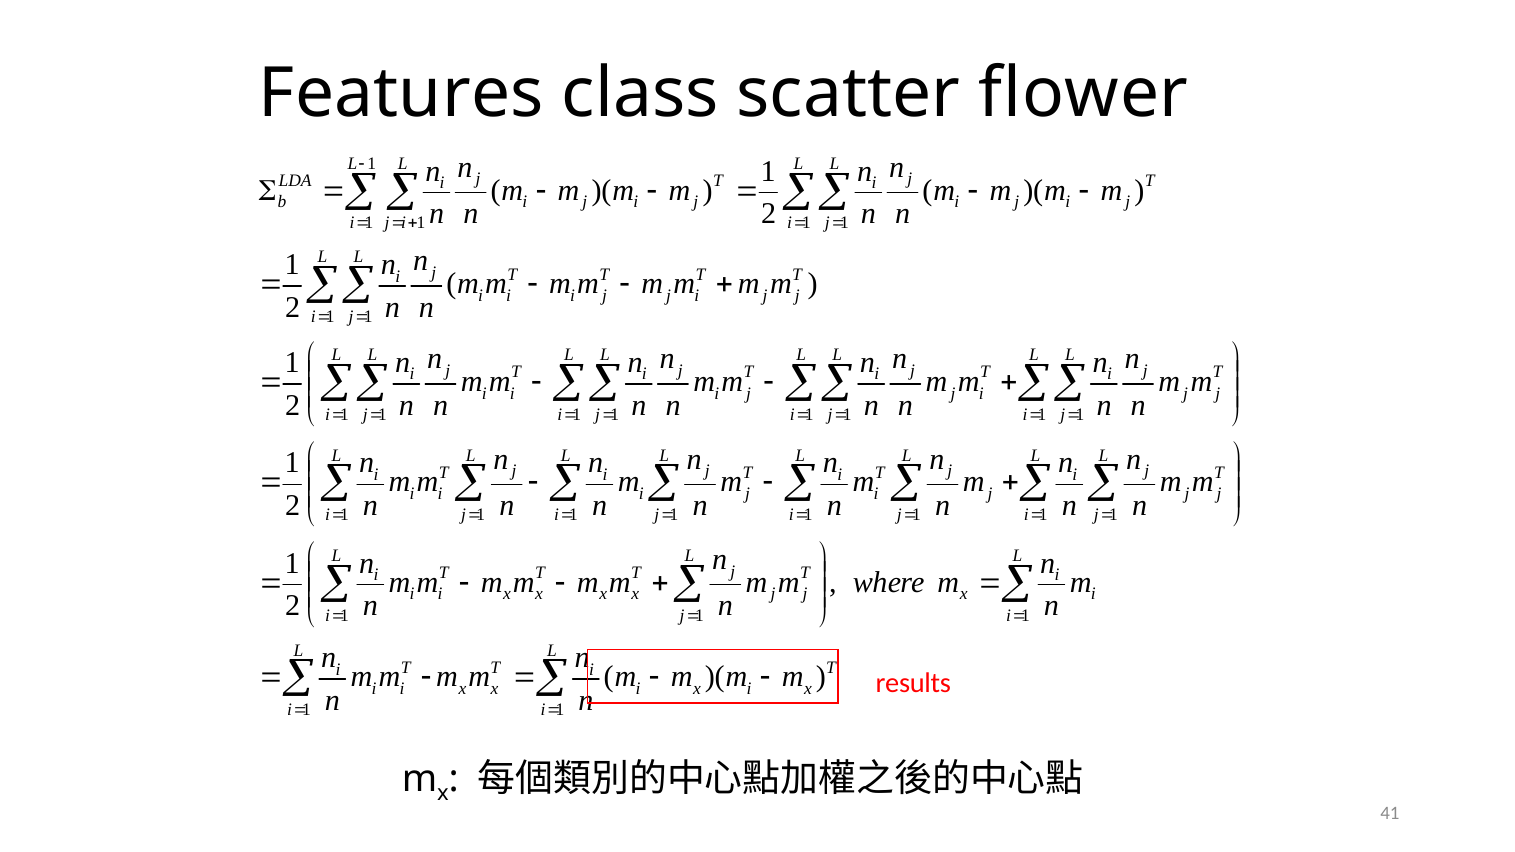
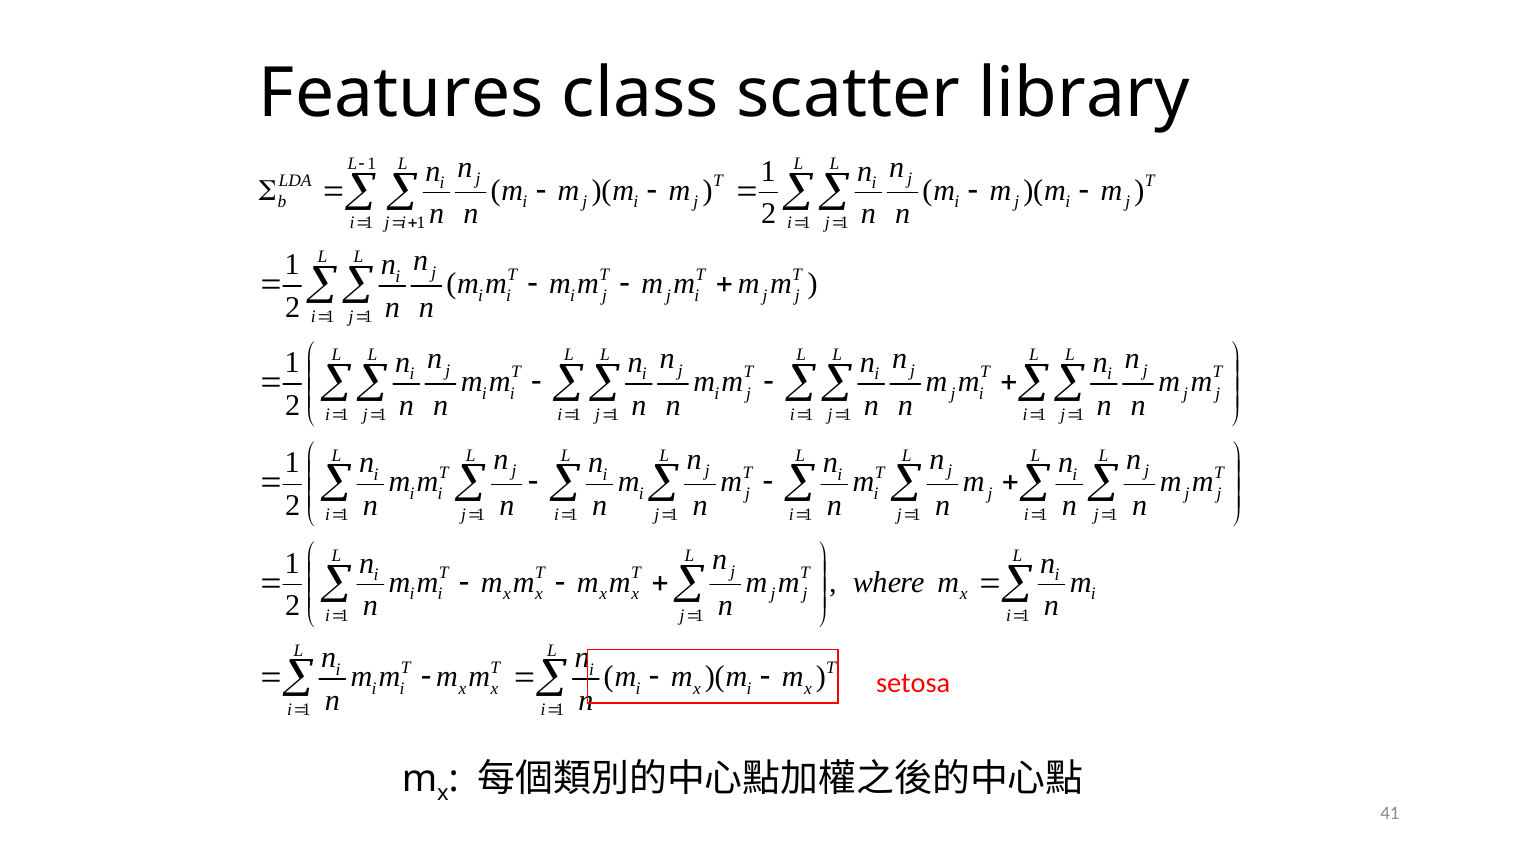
flower: flower -> library (1084, 94)
results: results -> setosa (913, 683)
